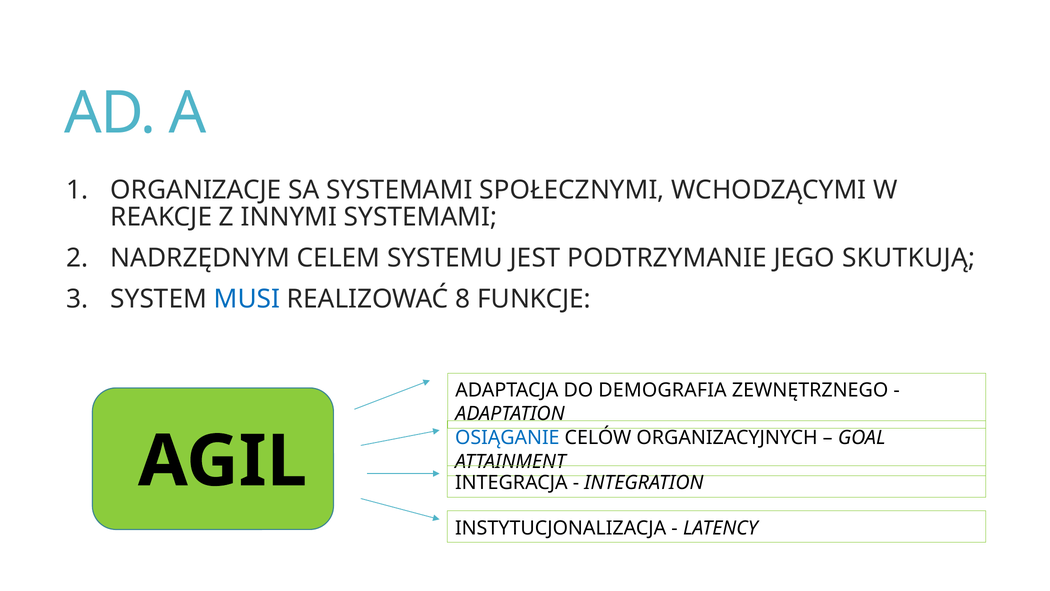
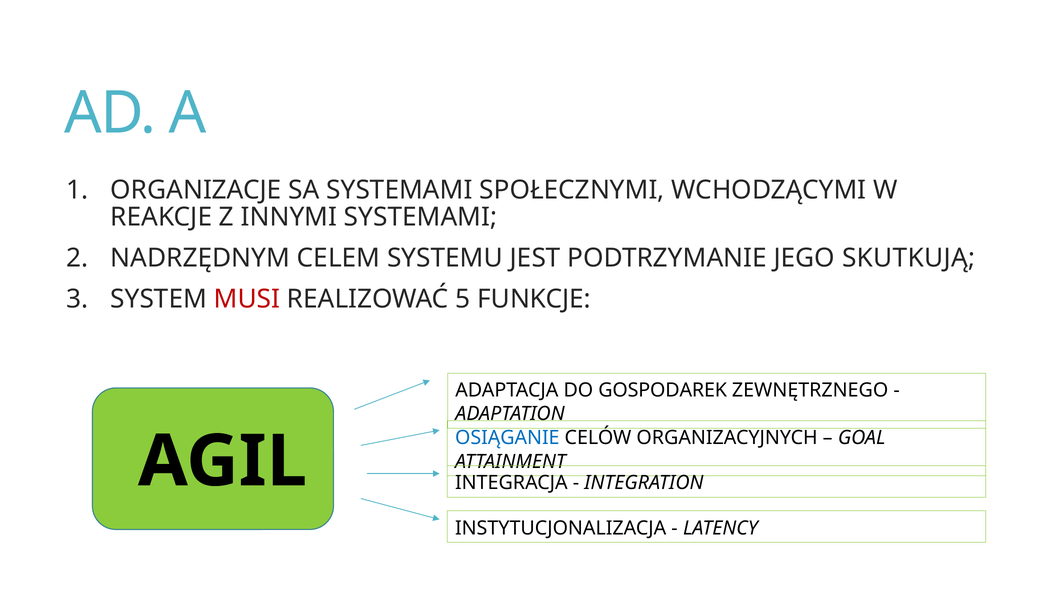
MUSI colour: blue -> red (247, 299)
8: 8 -> 5 (463, 299)
DEMOGRAFIA: DEMOGRAFIA -> GOSPODAREK (663, 390)
